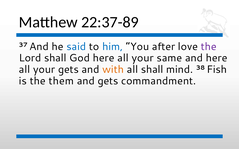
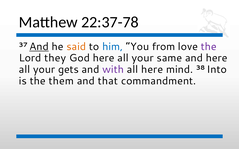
22:37-89: 22:37-89 -> 22:37-78 (110, 22)
And underline: none -> present (39, 47)
said colour: blue -> orange (76, 47)
after: after -> from (164, 47)
Lord shall: shall -> they (55, 58)
with colour: orange -> purple (113, 70)
all shall: shall -> here (152, 70)
Fish: Fish -> Into (217, 70)
and gets: gets -> that (108, 81)
